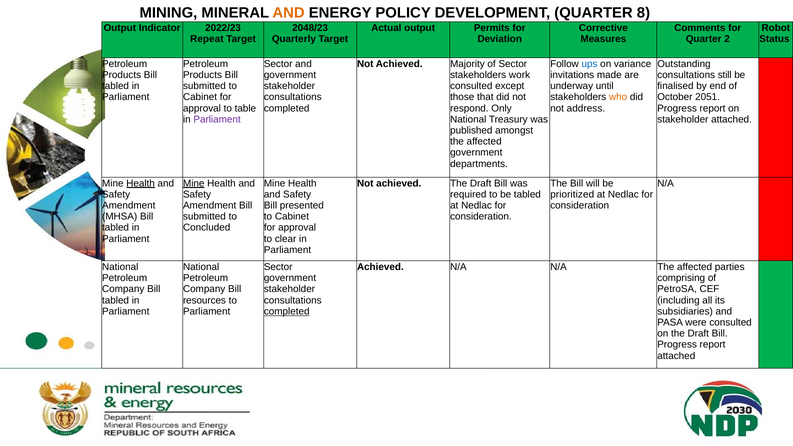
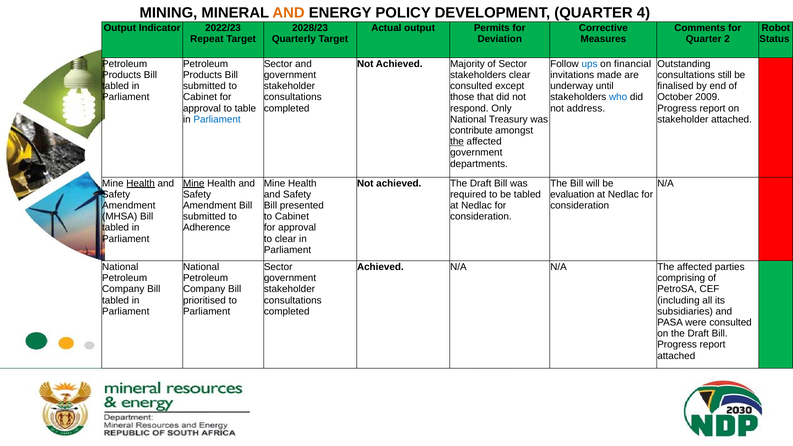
8: 8 -> 4 (643, 13)
2048/23: 2048/23 -> 2028/23 (310, 28)
variance: variance -> financial (633, 64)
stakeholders work: work -> clear (520, 75)
who colour: orange -> blue (618, 97)
2051: 2051 -> 2009 (708, 97)
Parliament colour: purple -> blue (217, 119)
published: published -> contribute (471, 131)
the underline: none -> present (457, 142)
prioritized: prioritized -> evaluation (572, 194)
Concluded: Concluded -> Adherence (207, 228)
resources: resources -> prioritised (204, 300)
completed underline: present -> none (287, 311)
